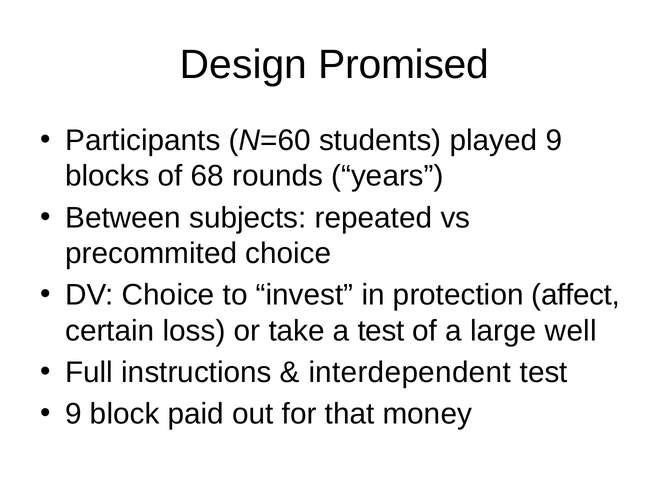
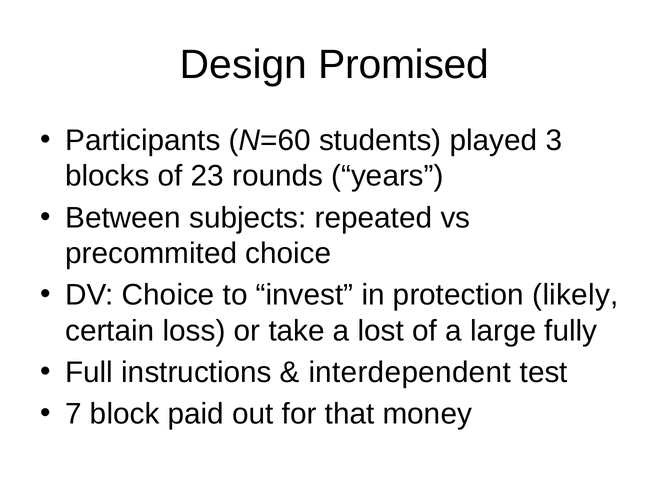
played 9: 9 -> 3 (554, 140)
68: 68 -> 23 (207, 176)
affect: affect -> likely (575, 295)
a test: test -> lost (381, 331)
well: well -> fully (571, 331)
9: 9 -> 7 (74, 414)
